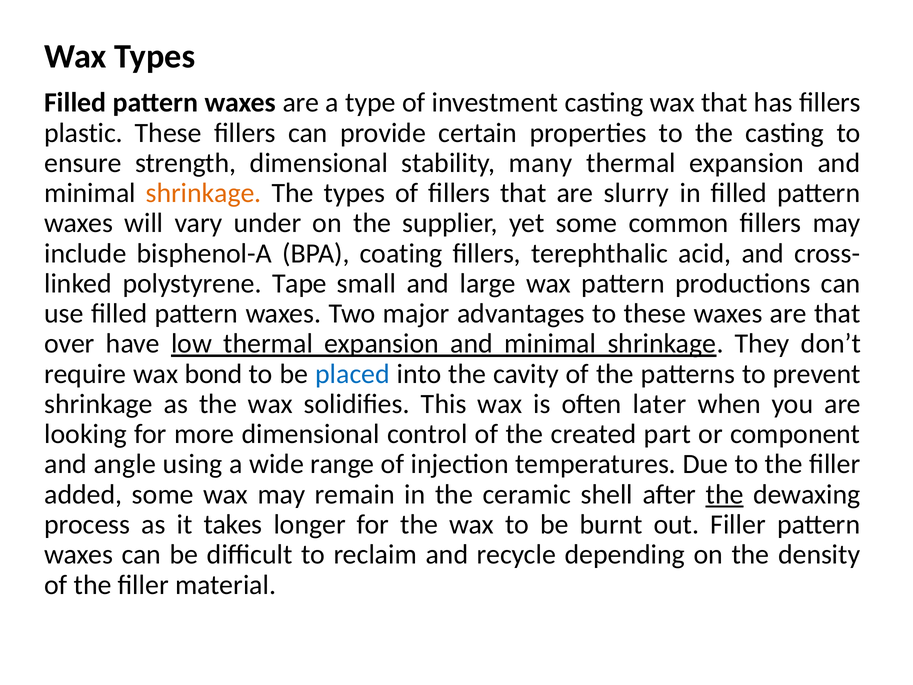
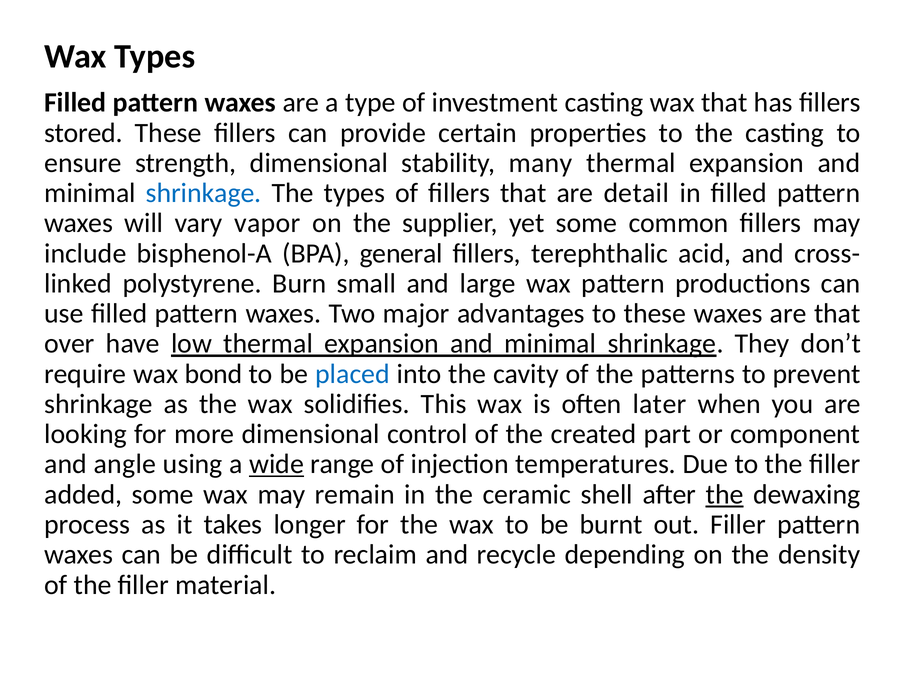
plastic: plastic -> stored (83, 133)
shrinkage colour: orange -> blue (204, 193)
slurry: slurry -> detail (636, 193)
under: under -> vapor (267, 223)
coating: coating -> general (401, 253)
Tape: Tape -> Burn (299, 283)
wide underline: none -> present (277, 464)
